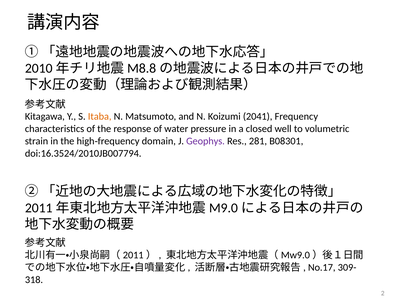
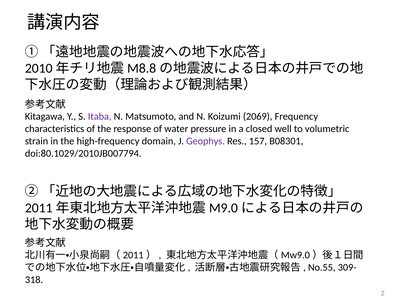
Itaba colour: orange -> purple (100, 117)
2041: 2041 -> 2069 (258, 117)
281: 281 -> 157 (258, 141)
doi:16.3524/2010JB007794: doi:16.3524/2010JB007794 -> doi:80.1029/2010JB007794 (83, 153)
No.17: No.17 -> No.55 (322, 267)
